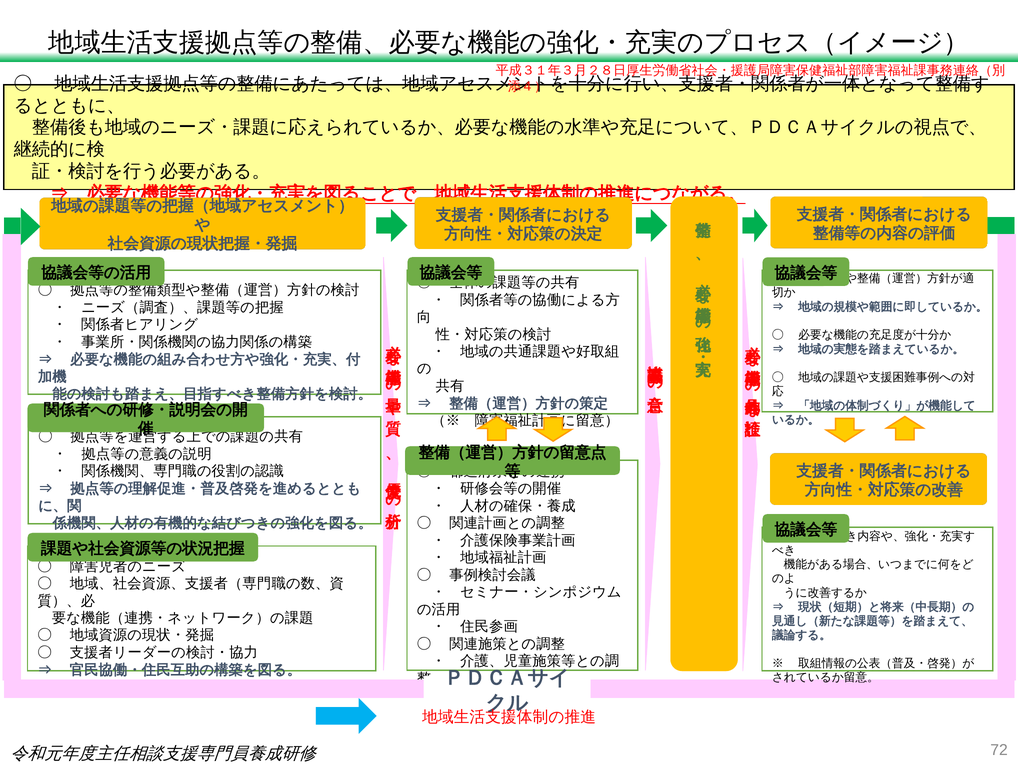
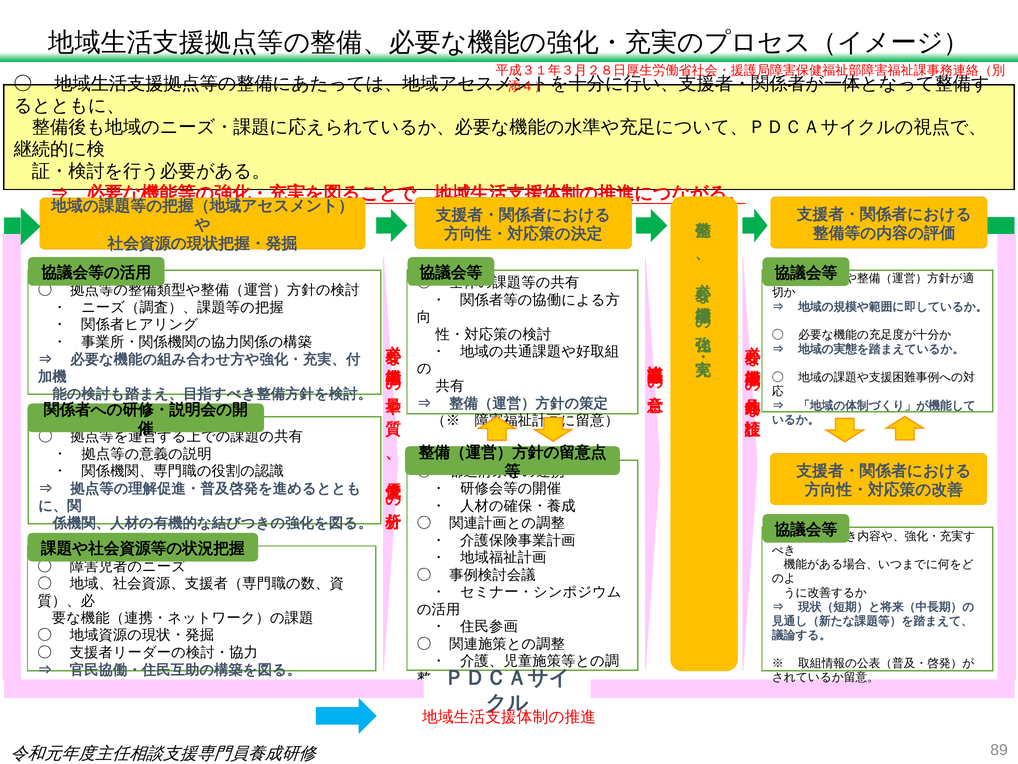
72: 72 -> 89 (999, 749)
